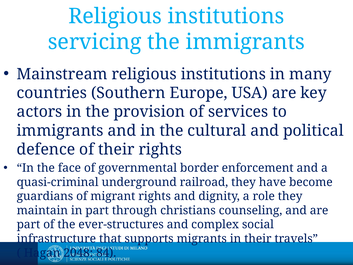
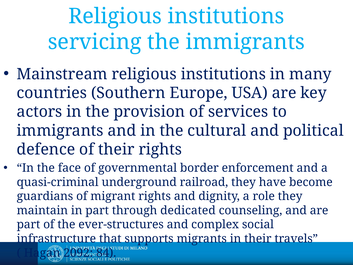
christians: christians -> dedicated (188, 210)
2048: 2048 -> 2092 (78, 253)
